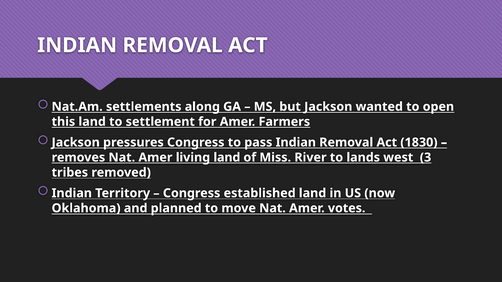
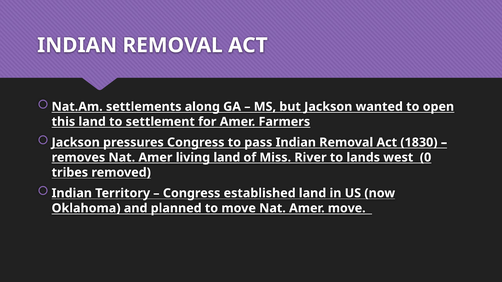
3: 3 -> 0 (426, 158)
Amer votes: votes -> move (347, 208)
